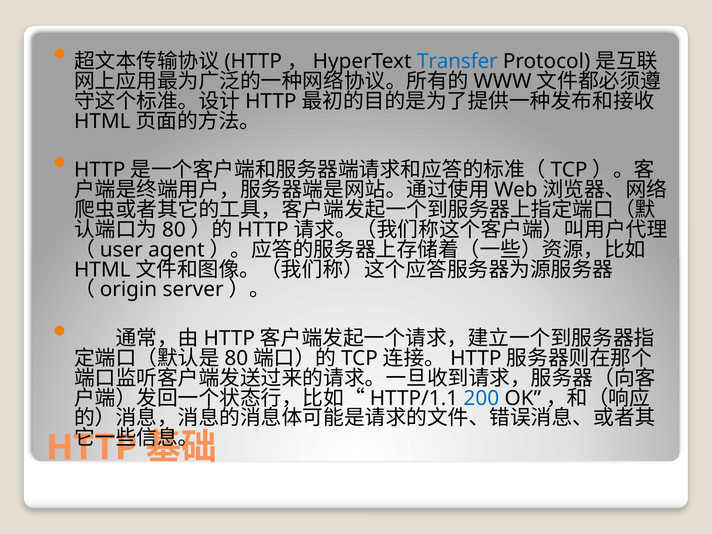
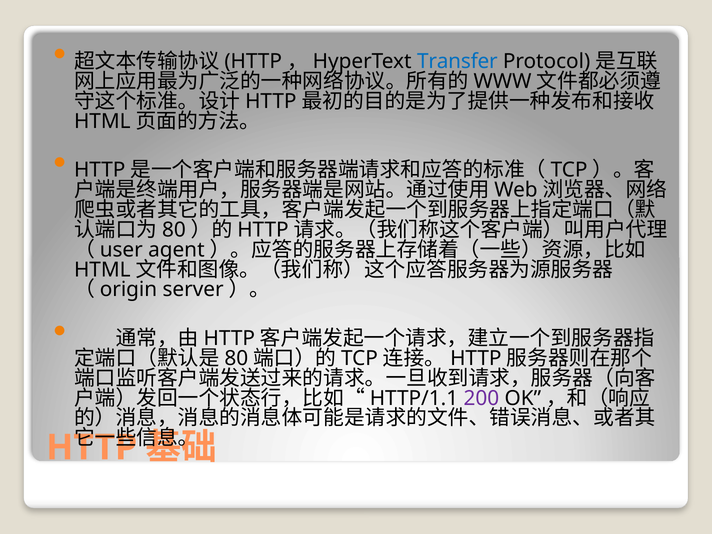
200 colour: blue -> purple (481, 398)
